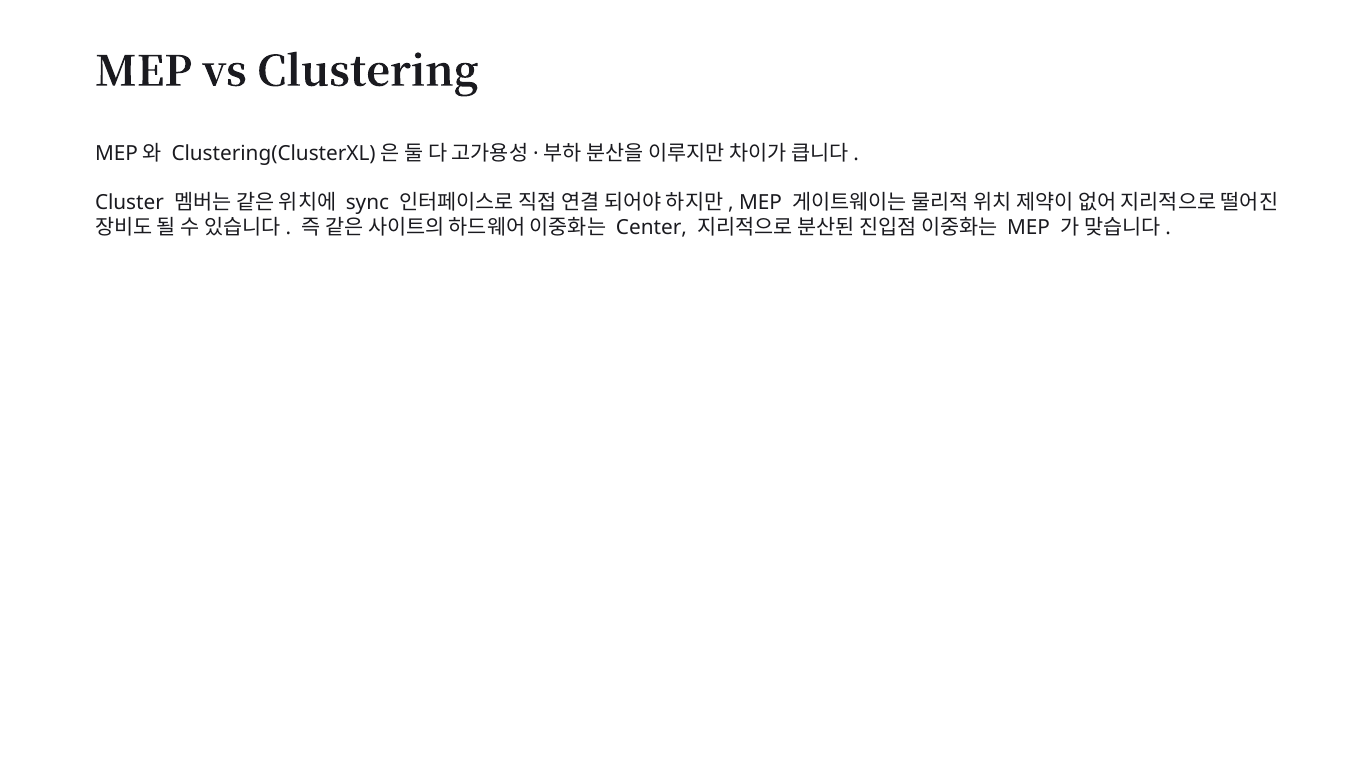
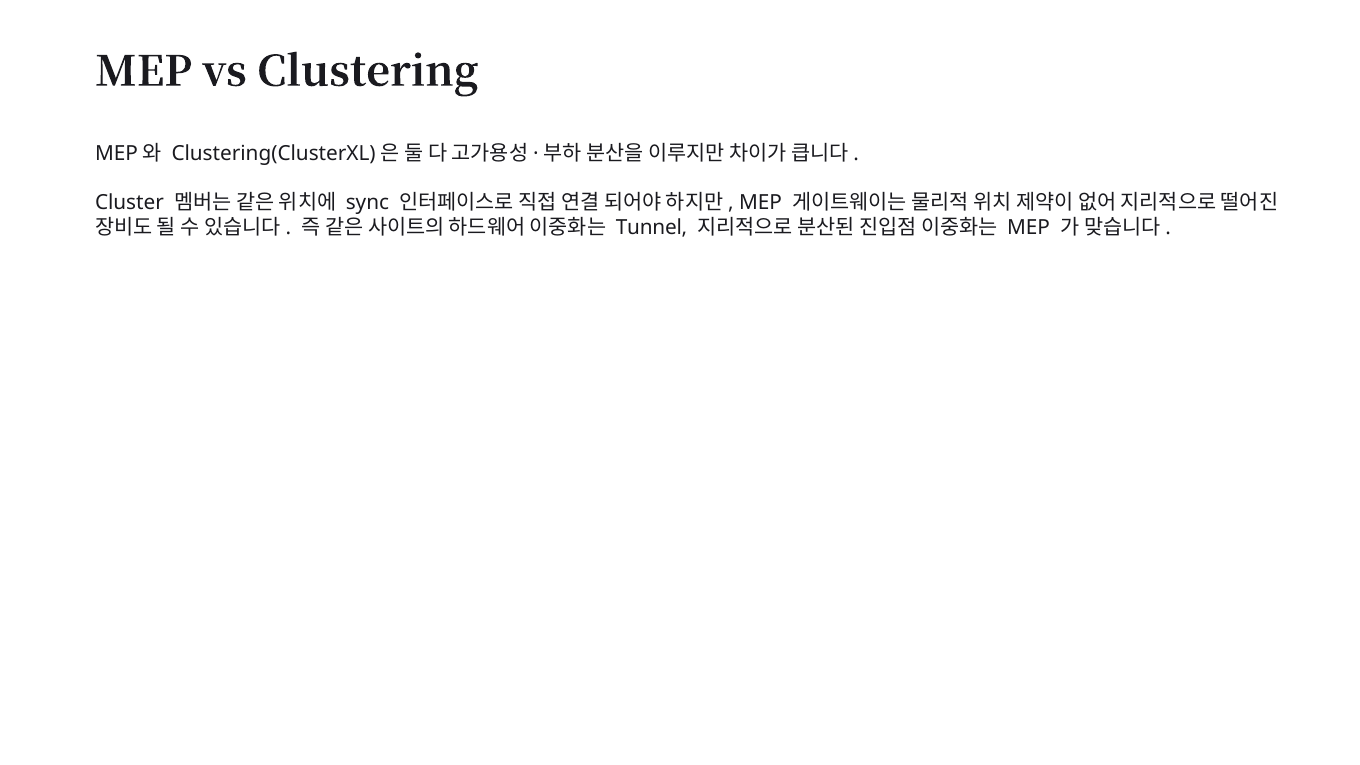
Center: Center -> Tunnel (652, 228)
